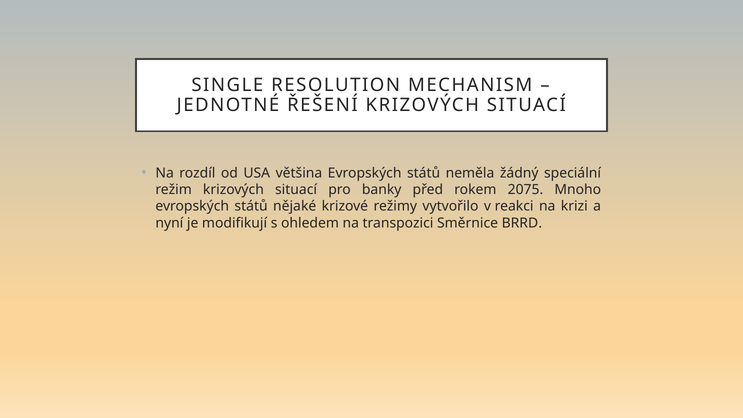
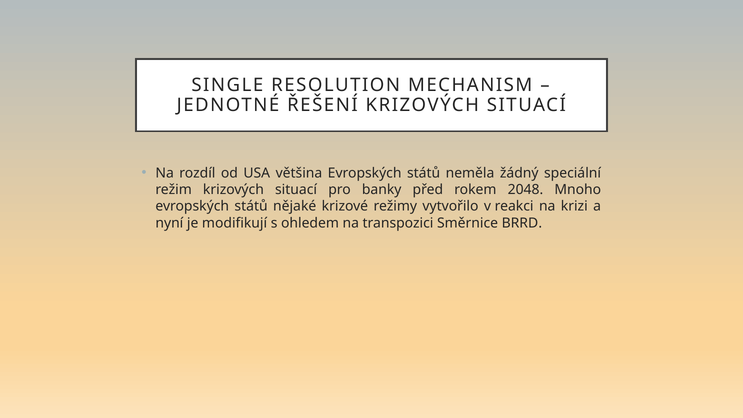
2075: 2075 -> 2048 (525, 190)
